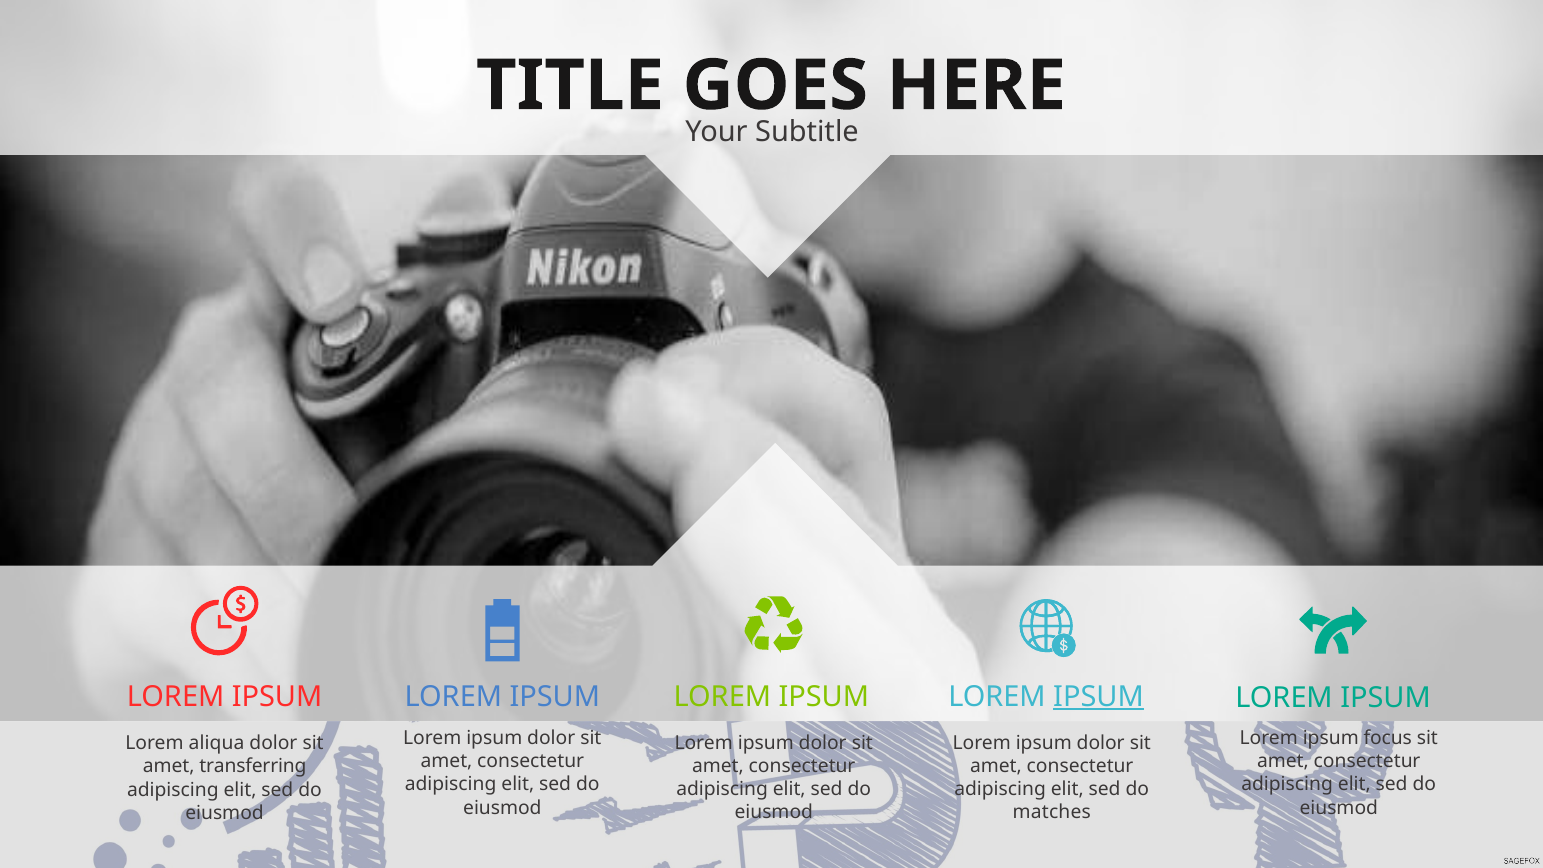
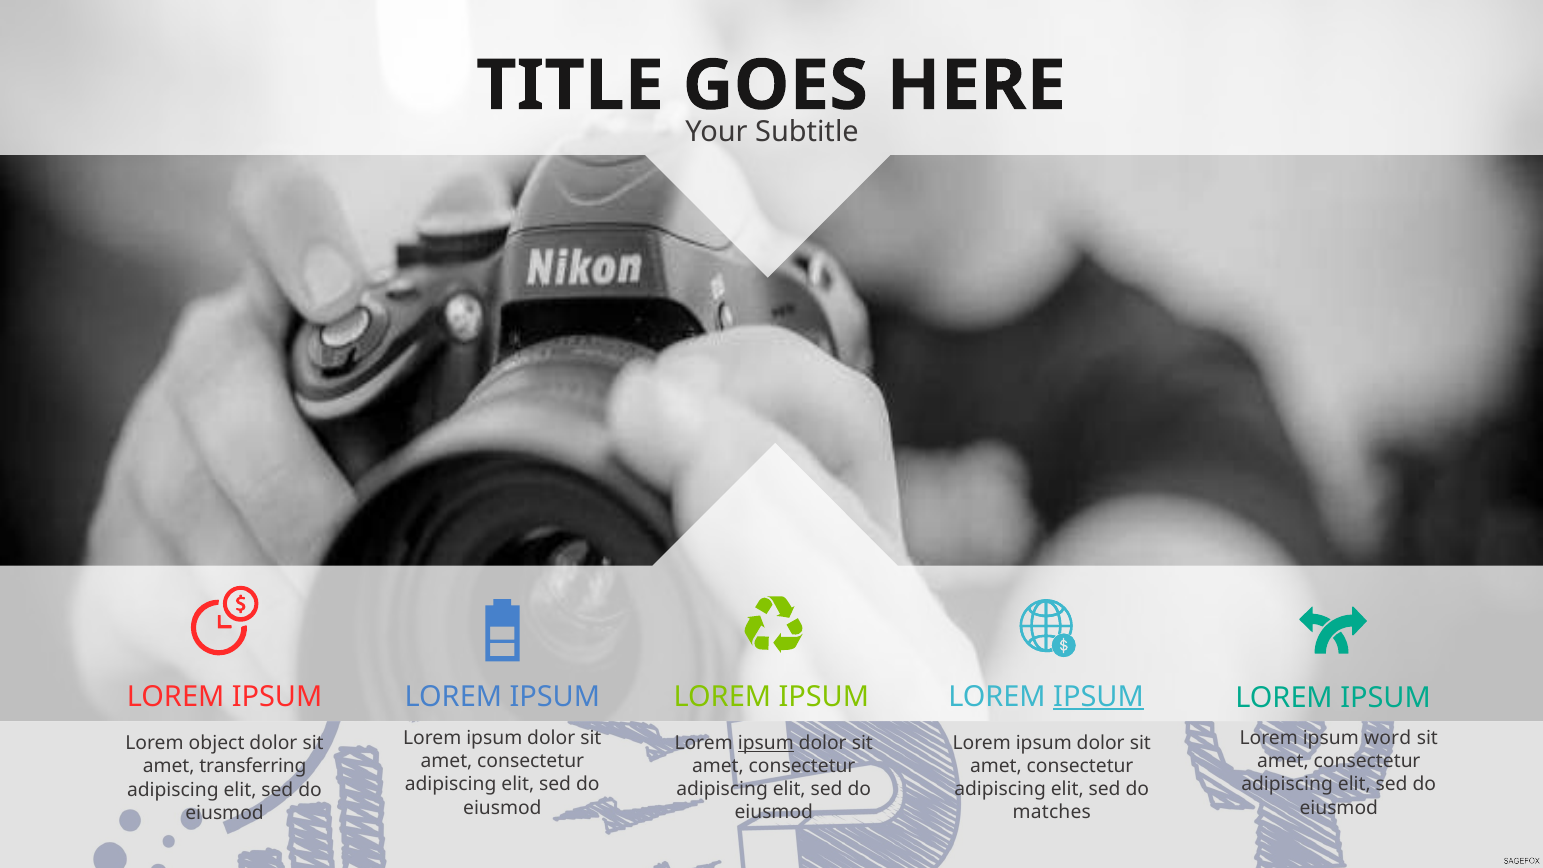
focus: focus -> word (1388, 738)
ipsum underline: none -> present (766, 743)
aliqua: aliqua -> object (217, 743)
